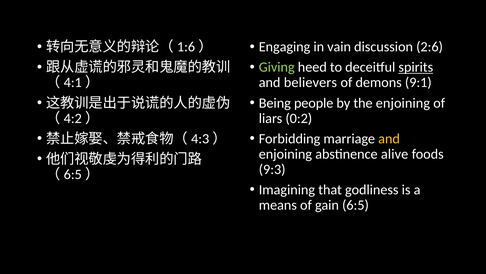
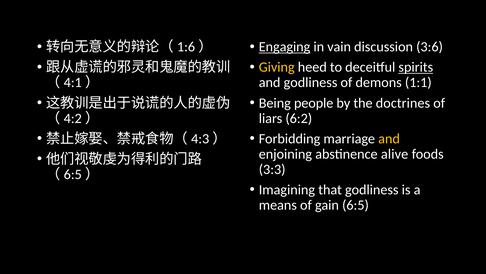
Engaging underline: none -> present (285, 47)
2:6: 2:6 -> 3:6 (430, 47)
Giving colour: light green -> yellow (277, 67)
and believers: believers -> godliness (310, 82)
9:1: 9:1 -> 1:1 (418, 82)
the enjoining: enjoining -> doctrines (403, 103)
0:2: 0:2 -> 6:2 (299, 118)
9:3: 9:3 -> 3:3 (272, 169)
